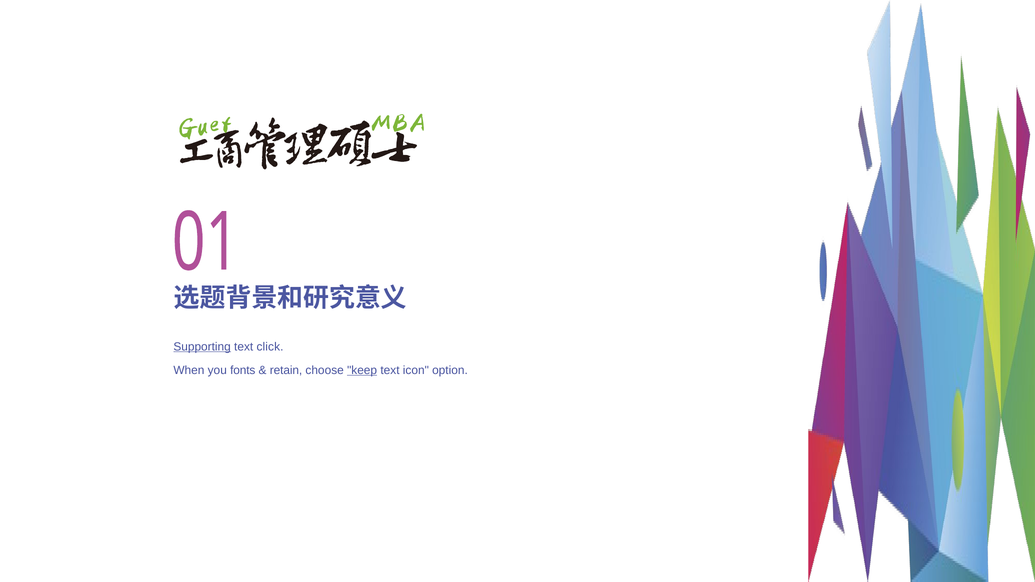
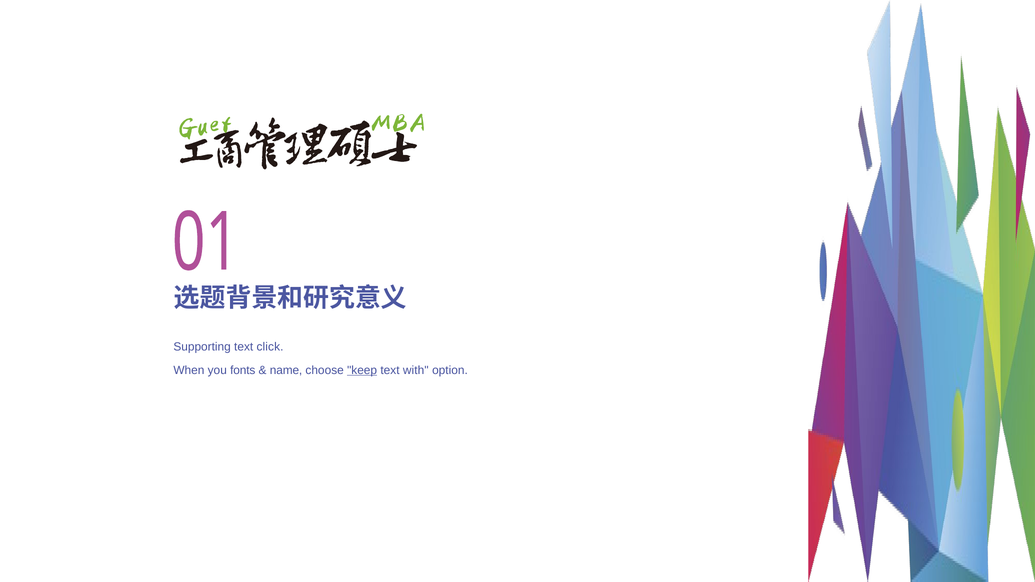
Supporting underline: present -> none (202, 347)
retain: retain -> name (286, 370)
icon: icon -> with (416, 370)
